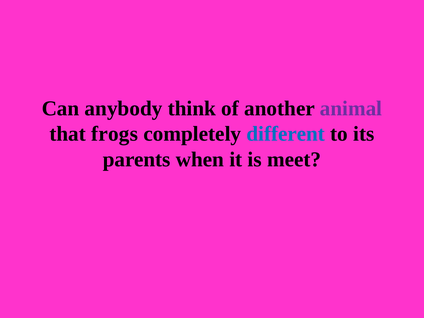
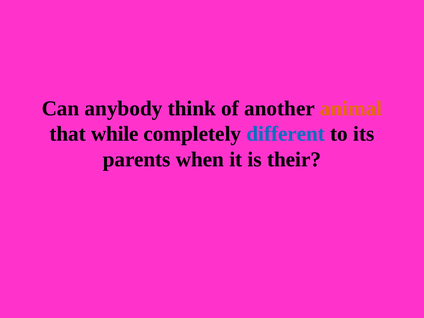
animal colour: purple -> orange (351, 109)
frogs: frogs -> while (115, 134)
meet: meet -> their (294, 159)
